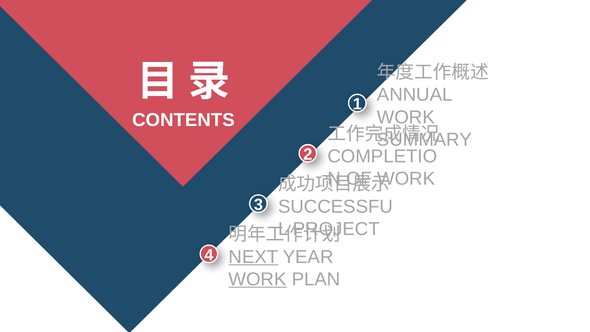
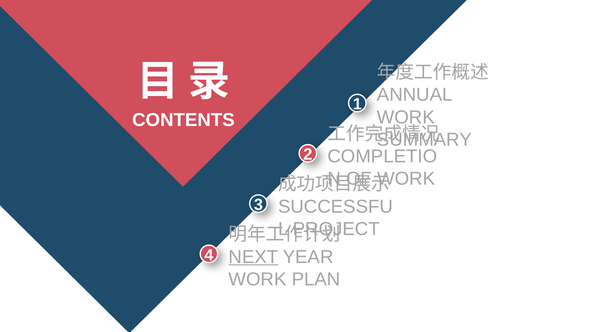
WORK underline: present -> none (258, 279)
